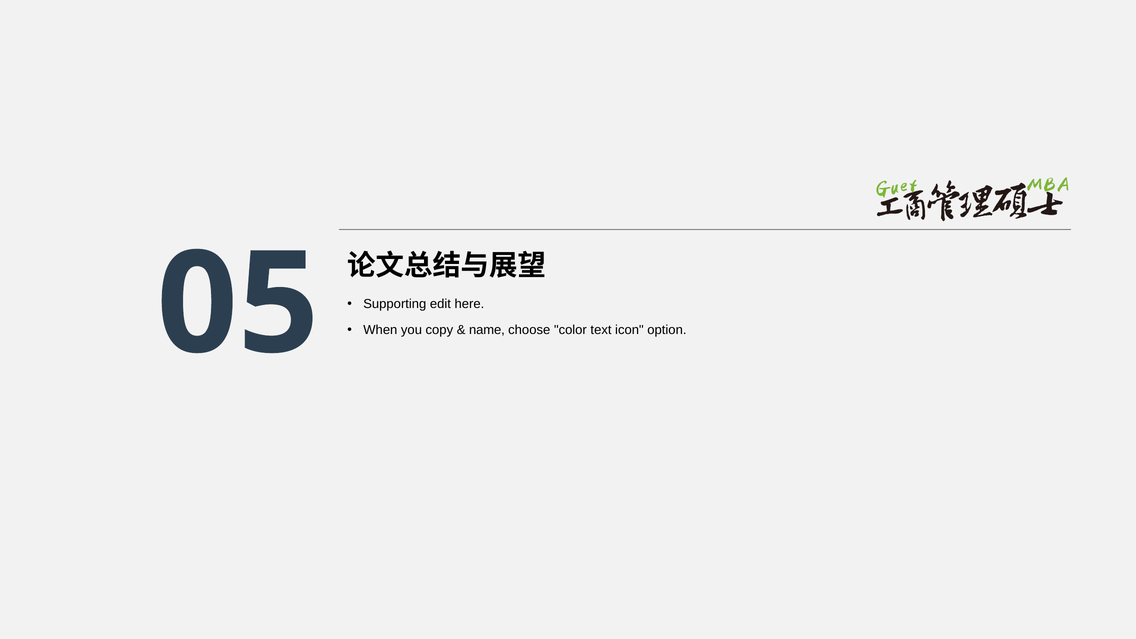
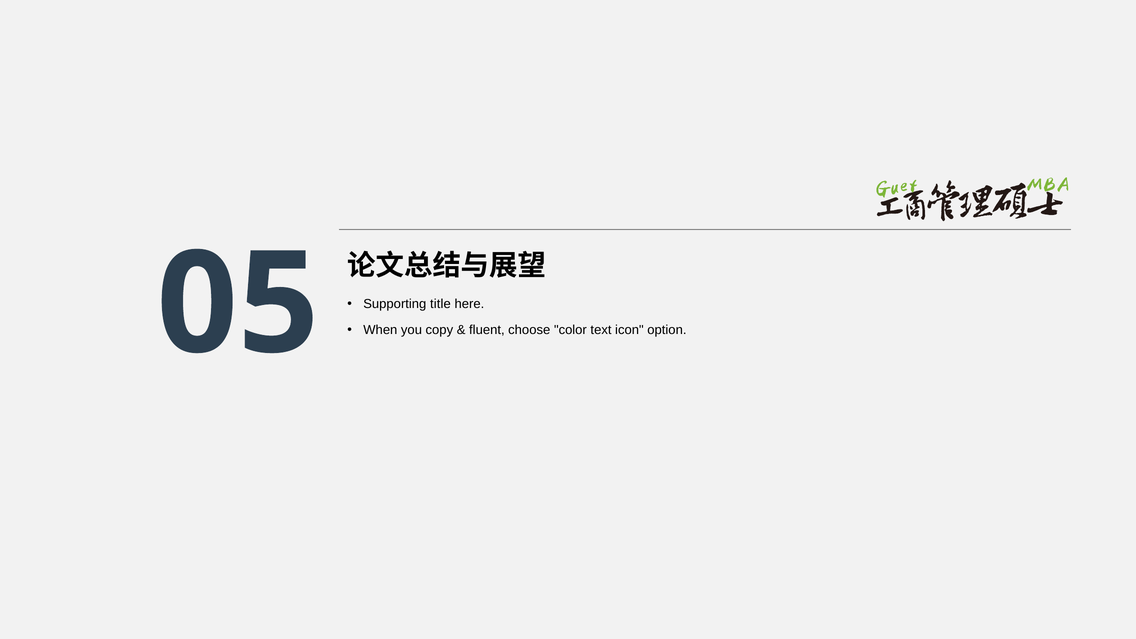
edit: edit -> title (440, 304)
name: name -> fluent (487, 330)
